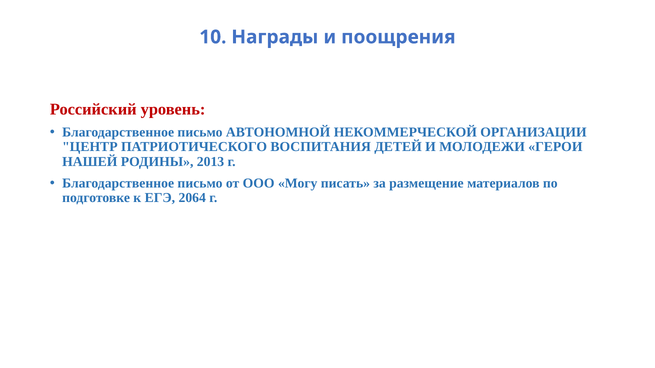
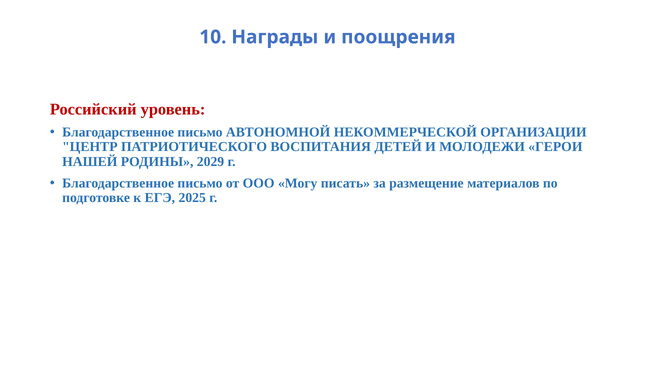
2013: 2013 -> 2029 (211, 162)
2064: 2064 -> 2025 (192, 198)
